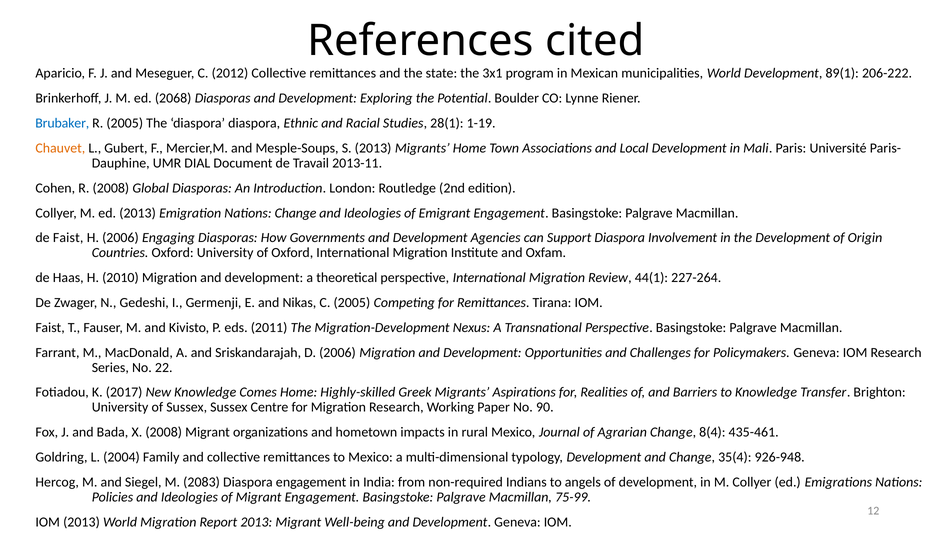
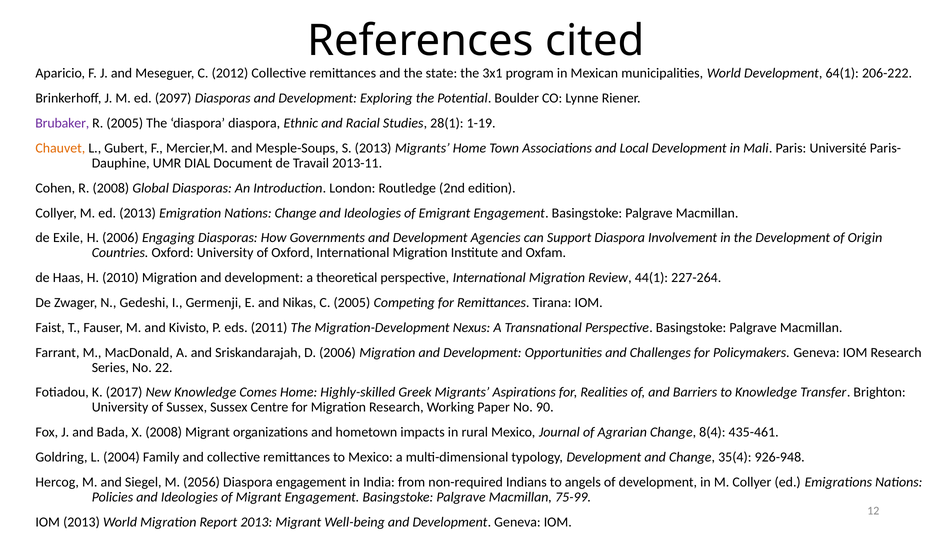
89(1: 89(1 -> 64(1 (842, 73)
2068: 2068 -> 2097 (173, 98)
Brubaker colour: blue -> purple (62, 123)
de Faist: Faist -> Exile (68, 238)
2083: 2083 -> 2056 (202, 483)
